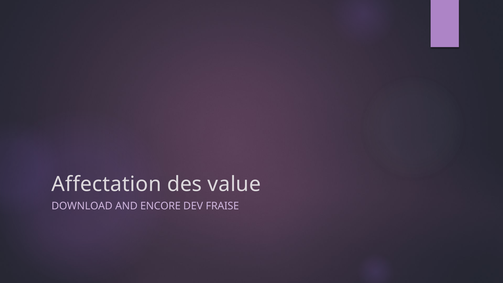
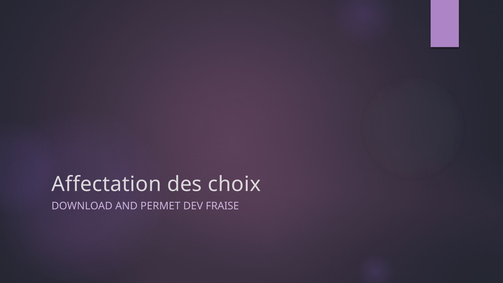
value: value -> choix (234, 184)
ENCORE: ENCORE -> PERMET (160, 206)
